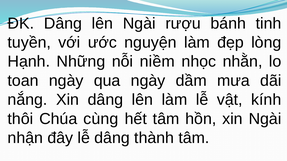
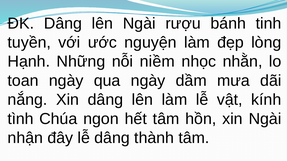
thôi: thôi -> tình (20, 119)
cùng: cùng -> ngon (101, 119)
